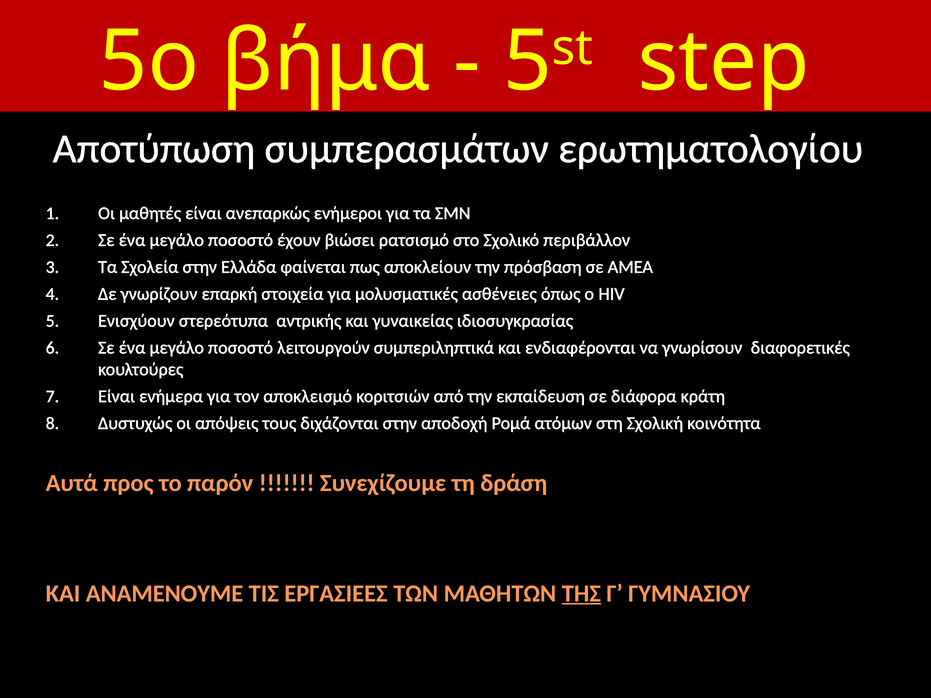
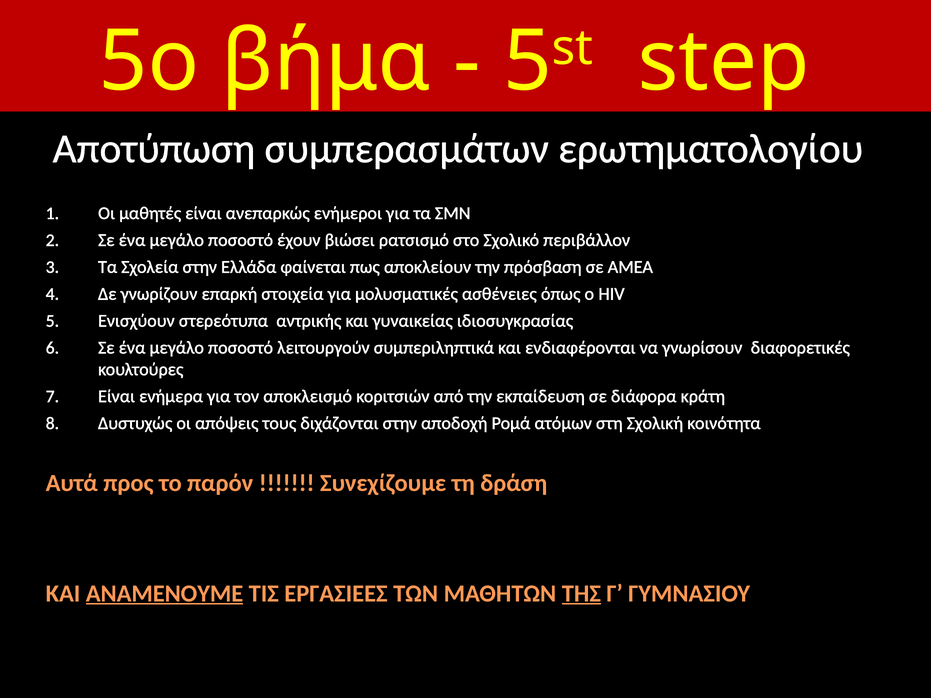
ΑΝΑΜΕΝΟΥΜΕ underline: none -> present (165, 594)
